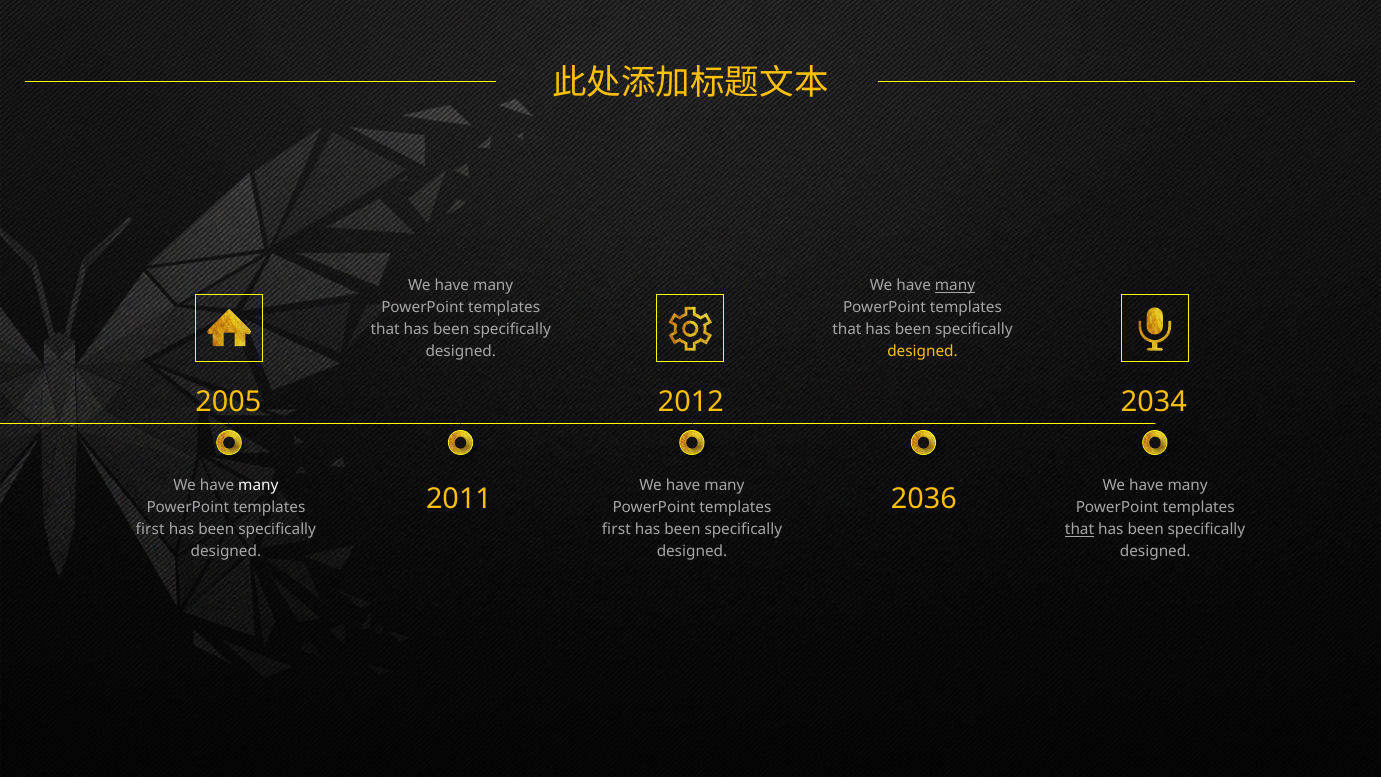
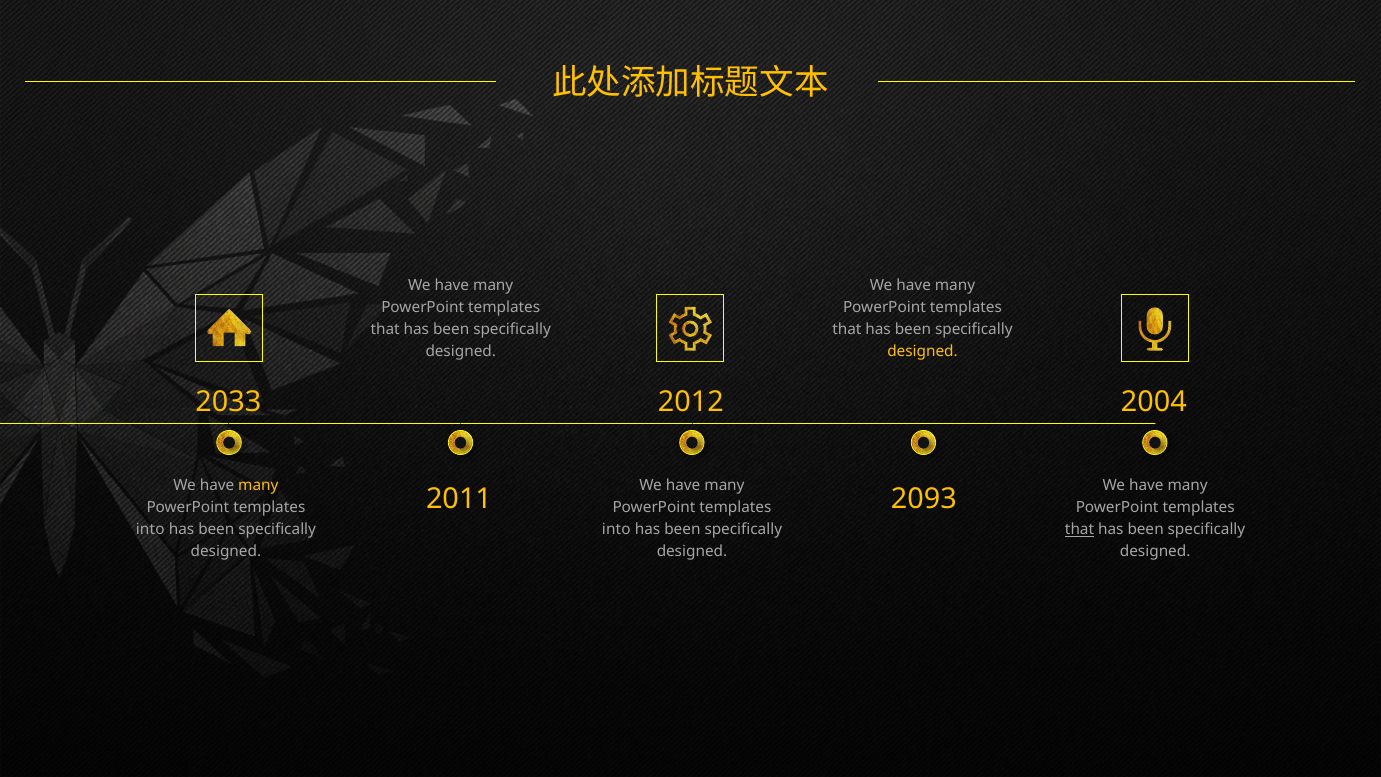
many underline: present -> none (955, 285)
2005: 2005 -> 2033 (228, 402)
2034: 2034 -> 2004 (1154, 402)
many colour: white -> yellow (258, 485)
2036: 2036 -> 2093 (924, 499)
first: first -> into (150, 529)
first: first -> into (616, 529)
